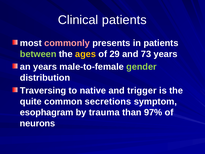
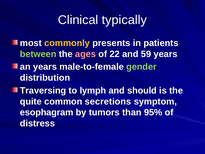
Clinical patients: patients -> typically (124, 20)
commonly colour: pink -> yellow (67, 43)
ages colour: yellow -> pink (86, 54)
29: 29 -> 22 (115, 54)
73: 73 -> 59 (146, 54)
native: native -> lymph (93, 90)
trigger: trigger -> should (142, 90)
trauma: trauma -> tumors (104, 112)
97%: 97% -> 95% (153, 112)
neurons: neurons -> distress (37, 123)
